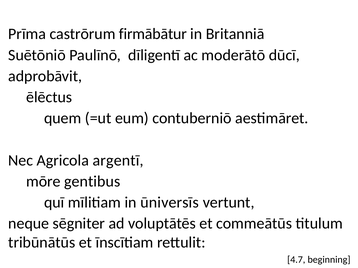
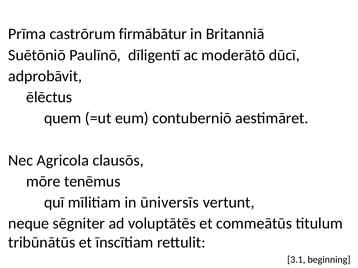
argentī: argentī -> clausōs (118, 161)
gentibus: gentibus -> tenēmus (92, 182)
4.7: 4.7 -> 3.1 (296, 260)
